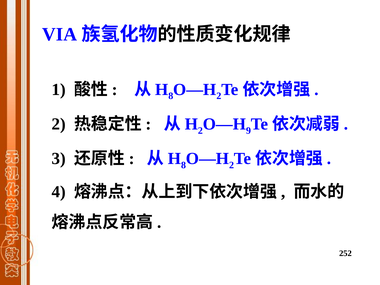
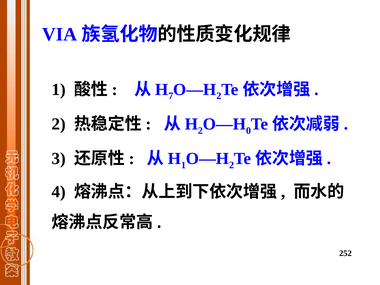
8: 8 -> 7 (171, 96)
9: 9 -> 0 (248, 131)
8: 8 -> 1 (183, 165)
